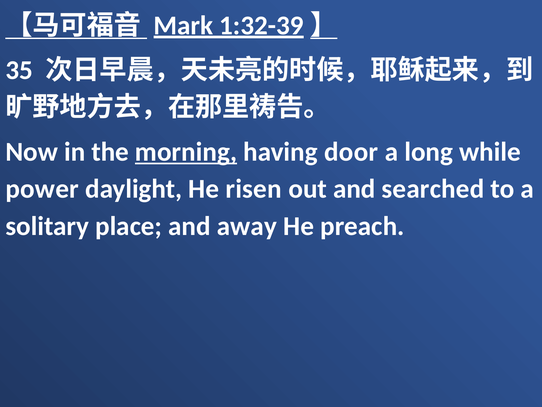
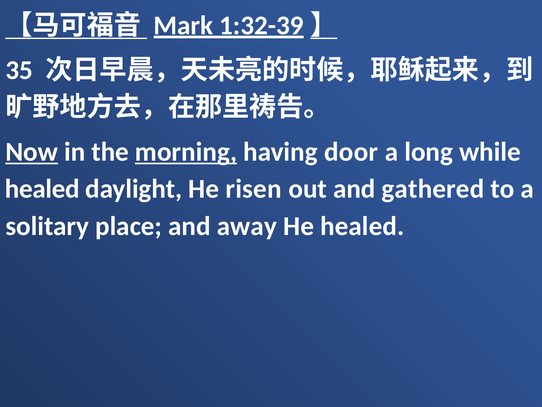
Now underline: none -> present (32, 152)
power: power -> healed (42, 189)
searched: searched -> gathered (433, 189)
He preach: preach -> healed (362, 226)
